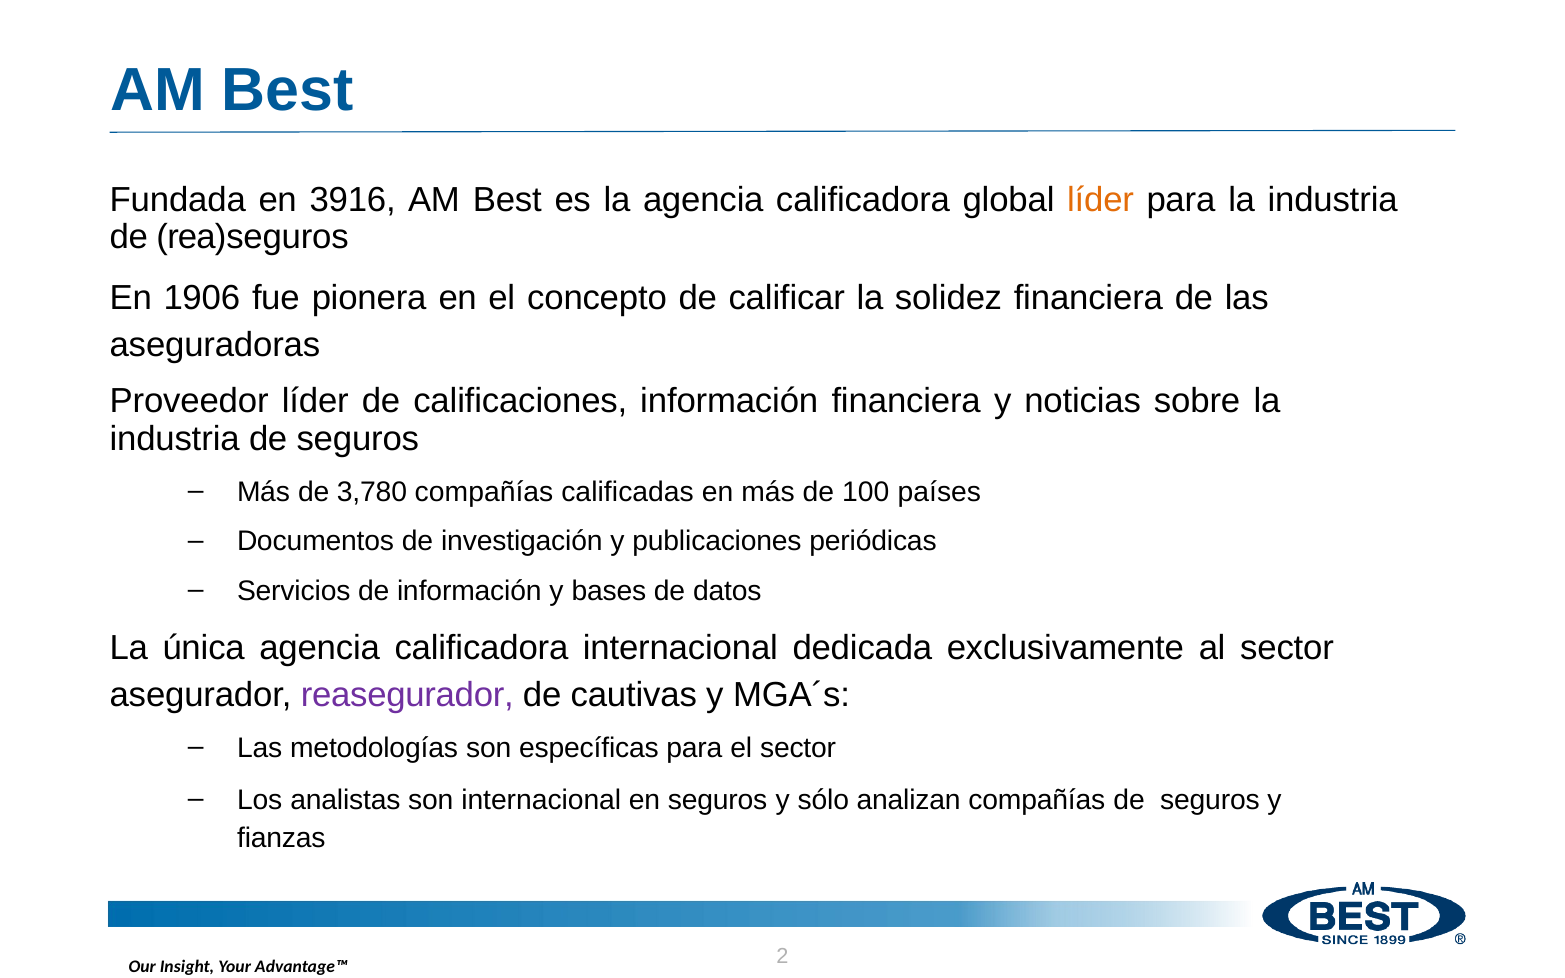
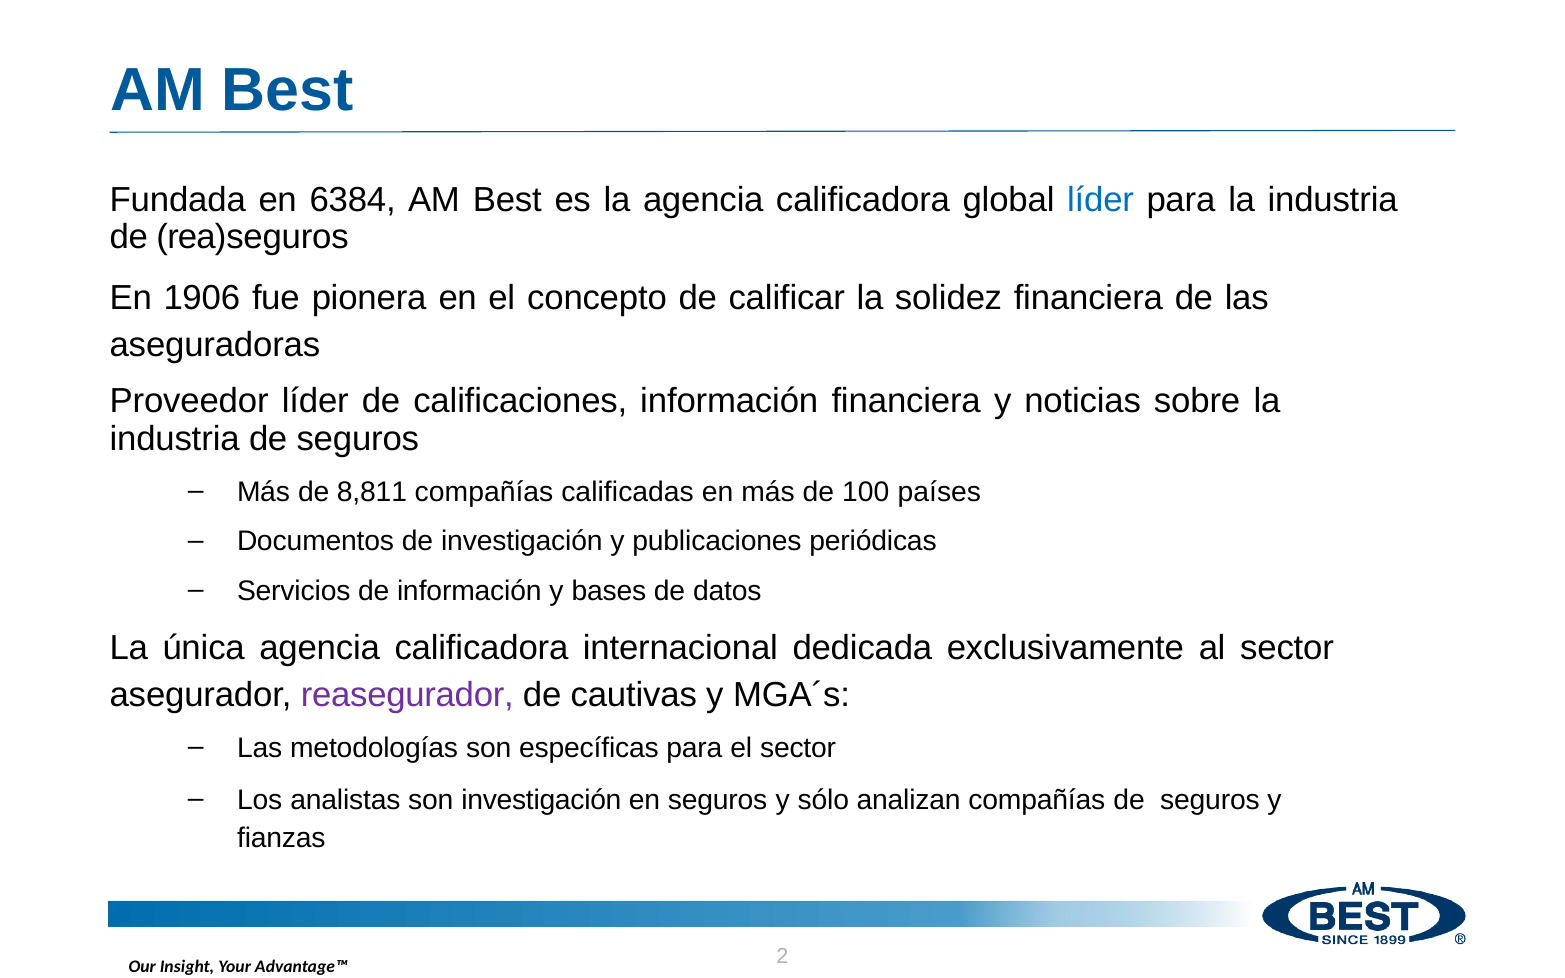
3916: 3916 -> 6384 (353, 200)
líder colour: orange -> blue (1101, 200)
3,780: 3,780 -> 8,811 (372, 492)
son internacional: internacional -> investigación (541, 800)
